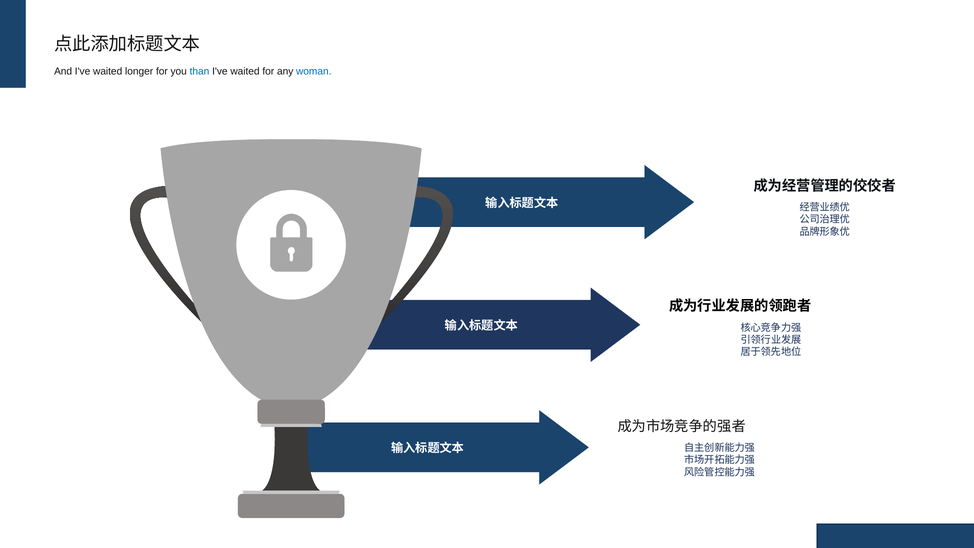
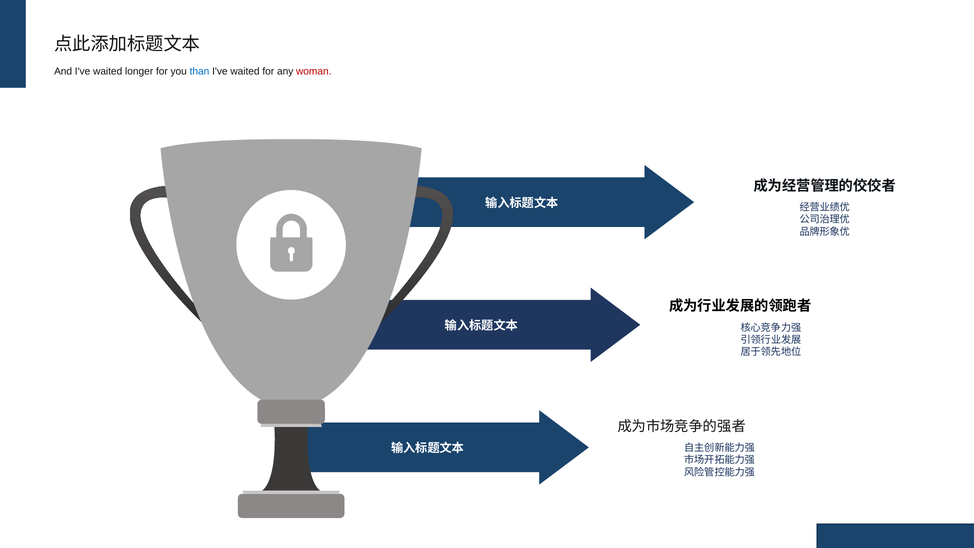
woman colour: blue -> red (314, 71)
